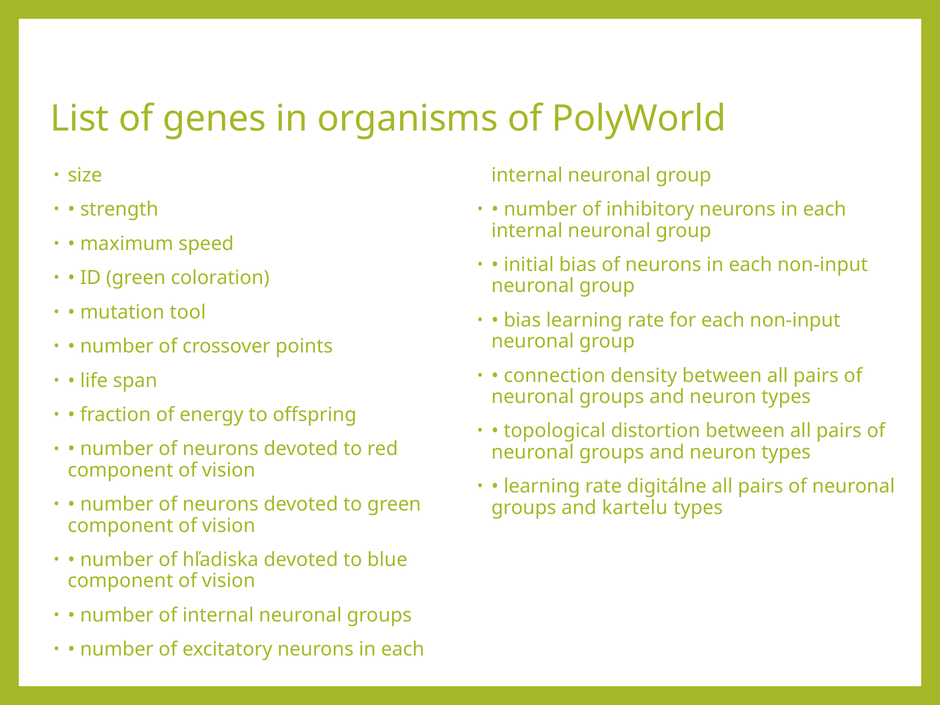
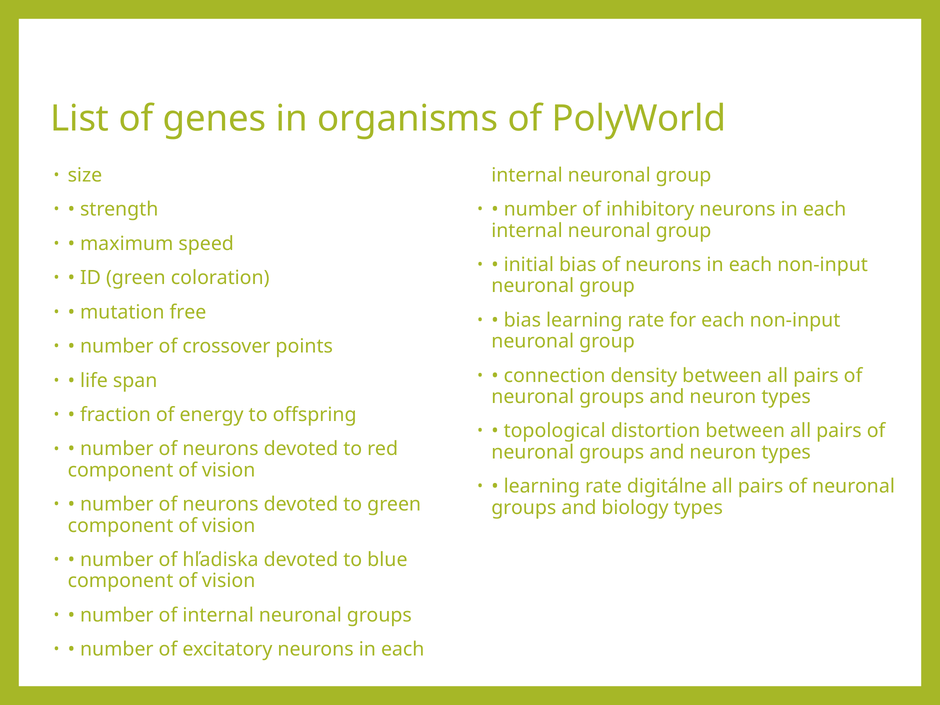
tool: tool -> free (188, 312)
kartelu: kartelu -> biology (635, 508)
